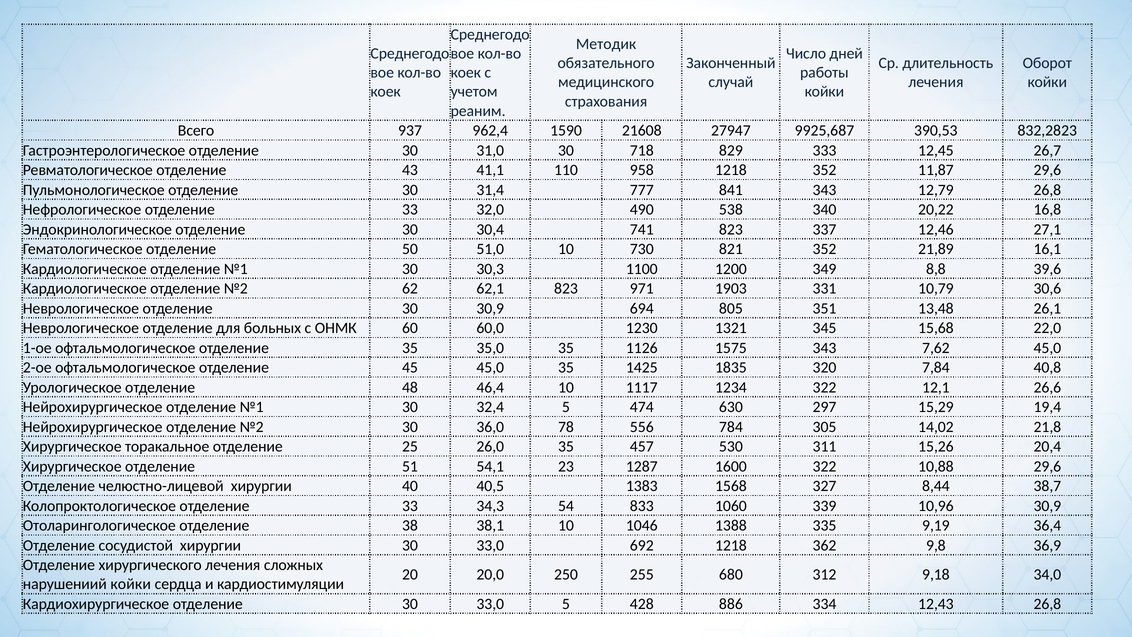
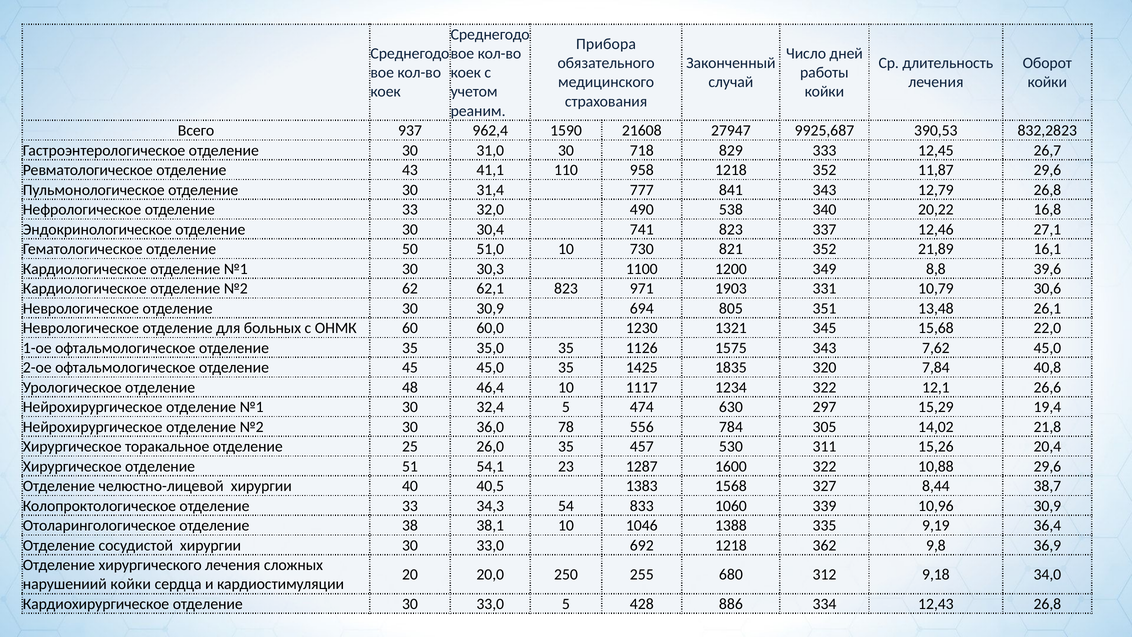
Методик: Методик -> Прибора (606, 44)
